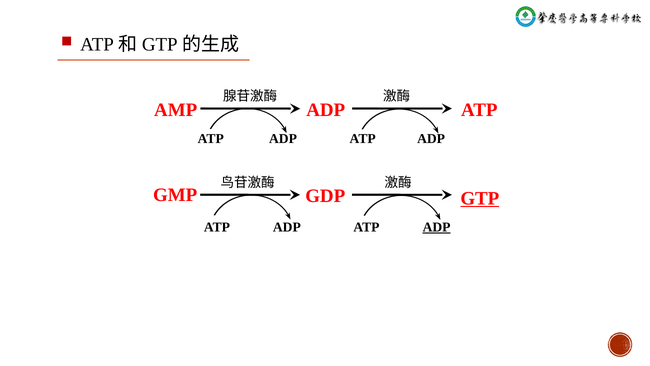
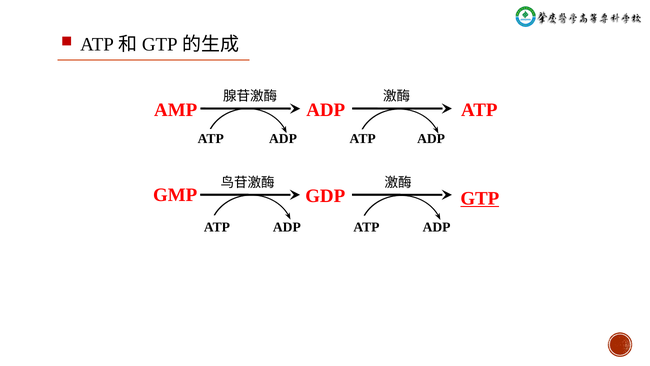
ADP underline: present -> none (437, 227)
